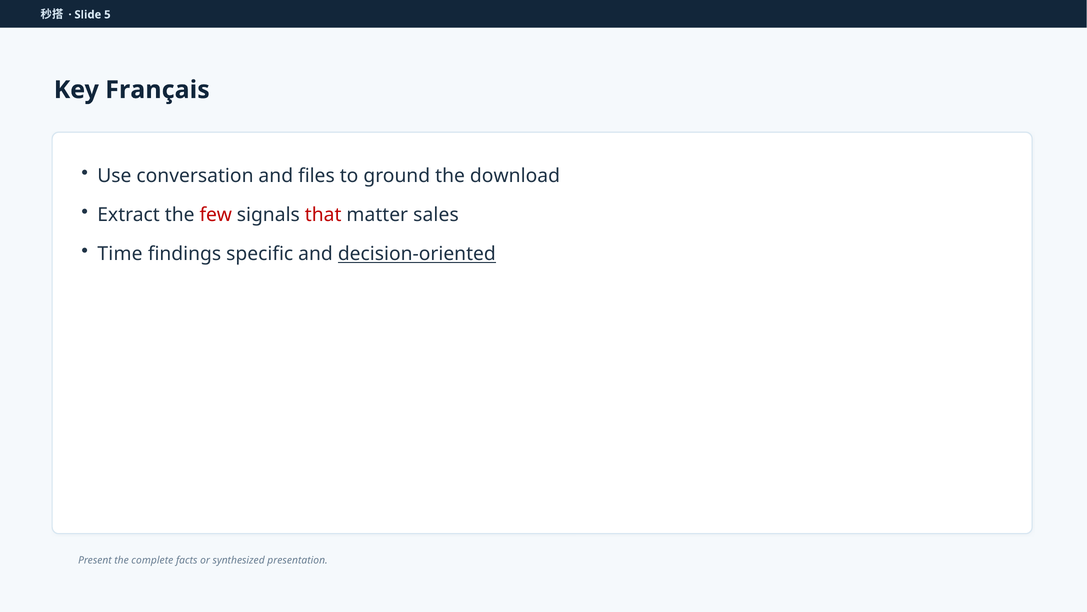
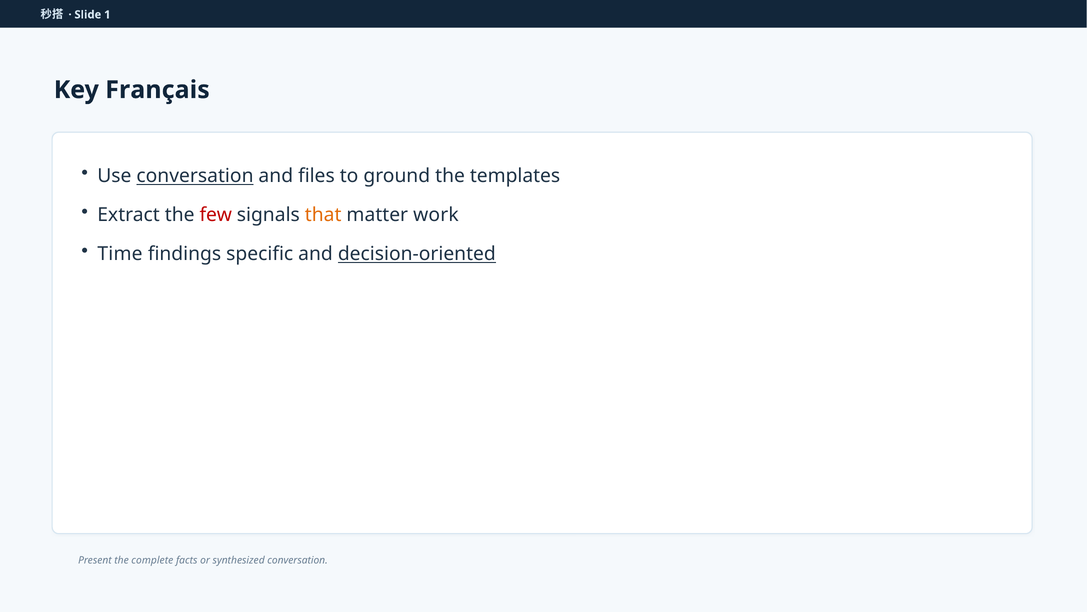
5: 5 -> 1 (107, 15)
conversation underline: none -> present (195, 176)
download: download -> templates (515, 176)
that colour: red -> orange (323, 215)
sales: sales -> work (436, 215)
synthesized presentation: presentation -> conversation (298, 560)
